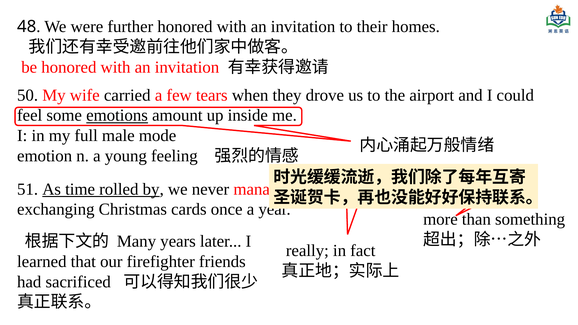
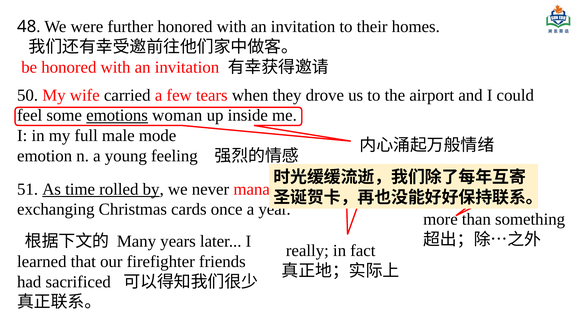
amount: amount -> woman (177, 115)
